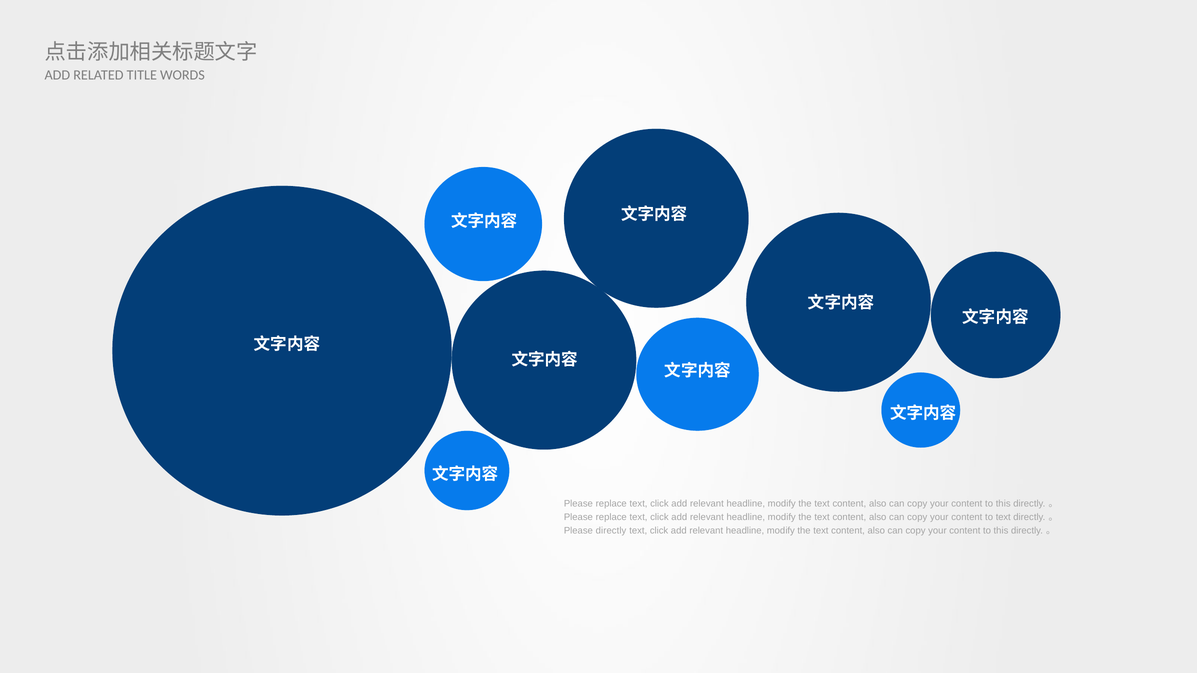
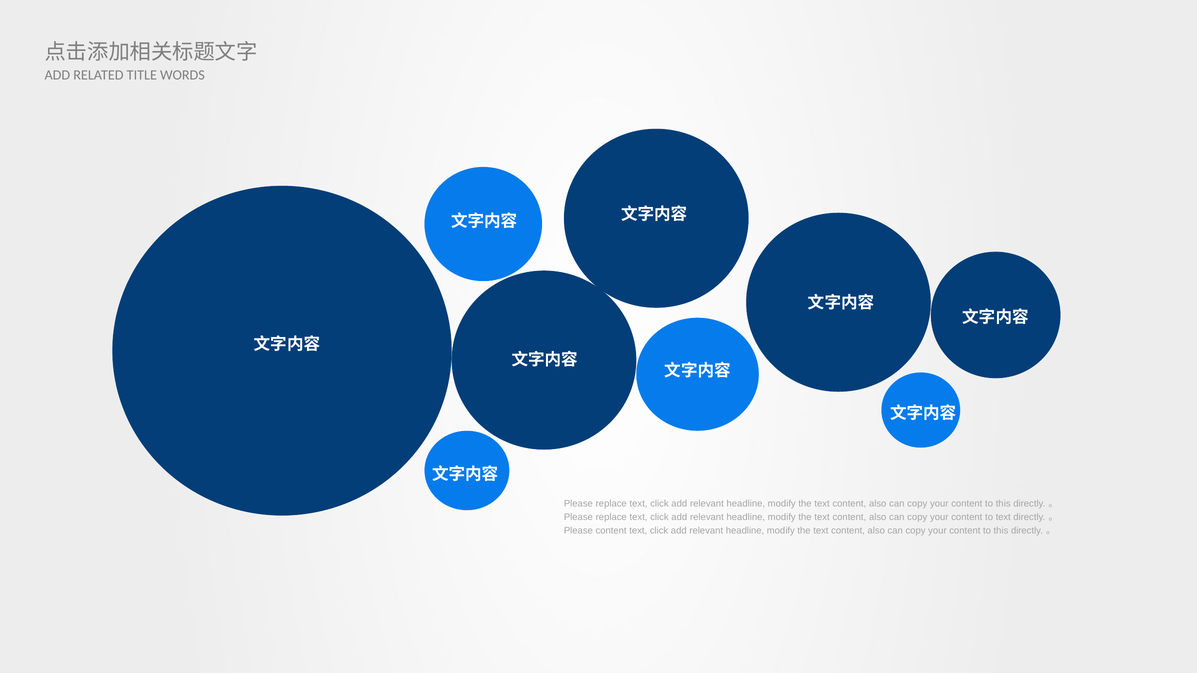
Please directly: directly -> content (611, 531)
